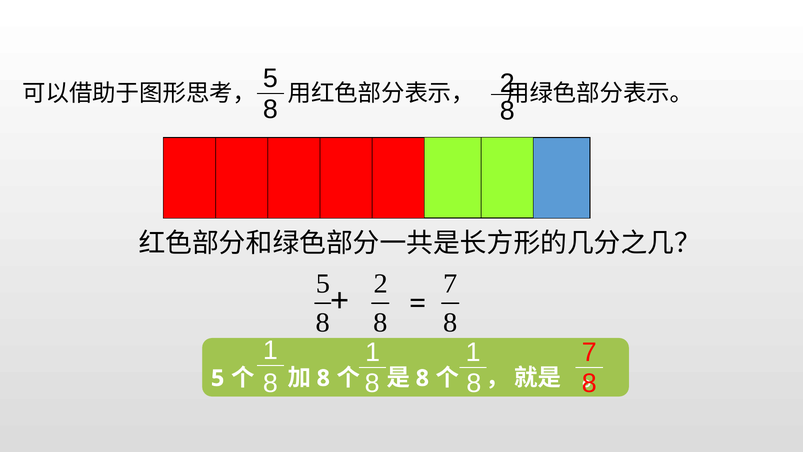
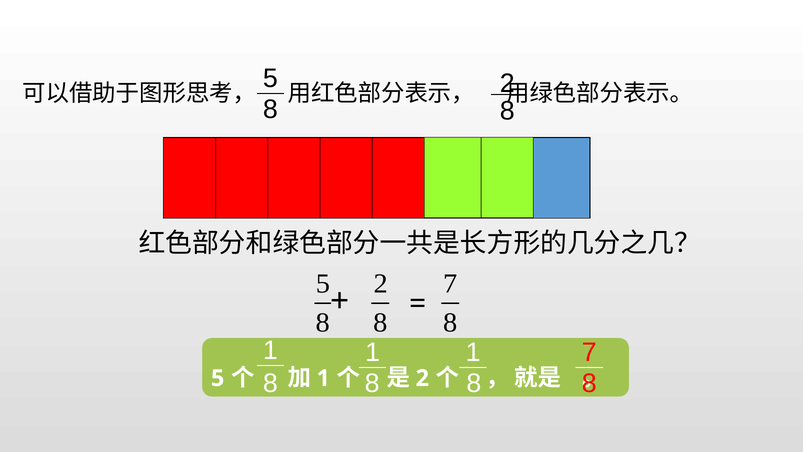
8: 8 -> 1 (323, 378)
8: 8 -> 2 (422, 378)
